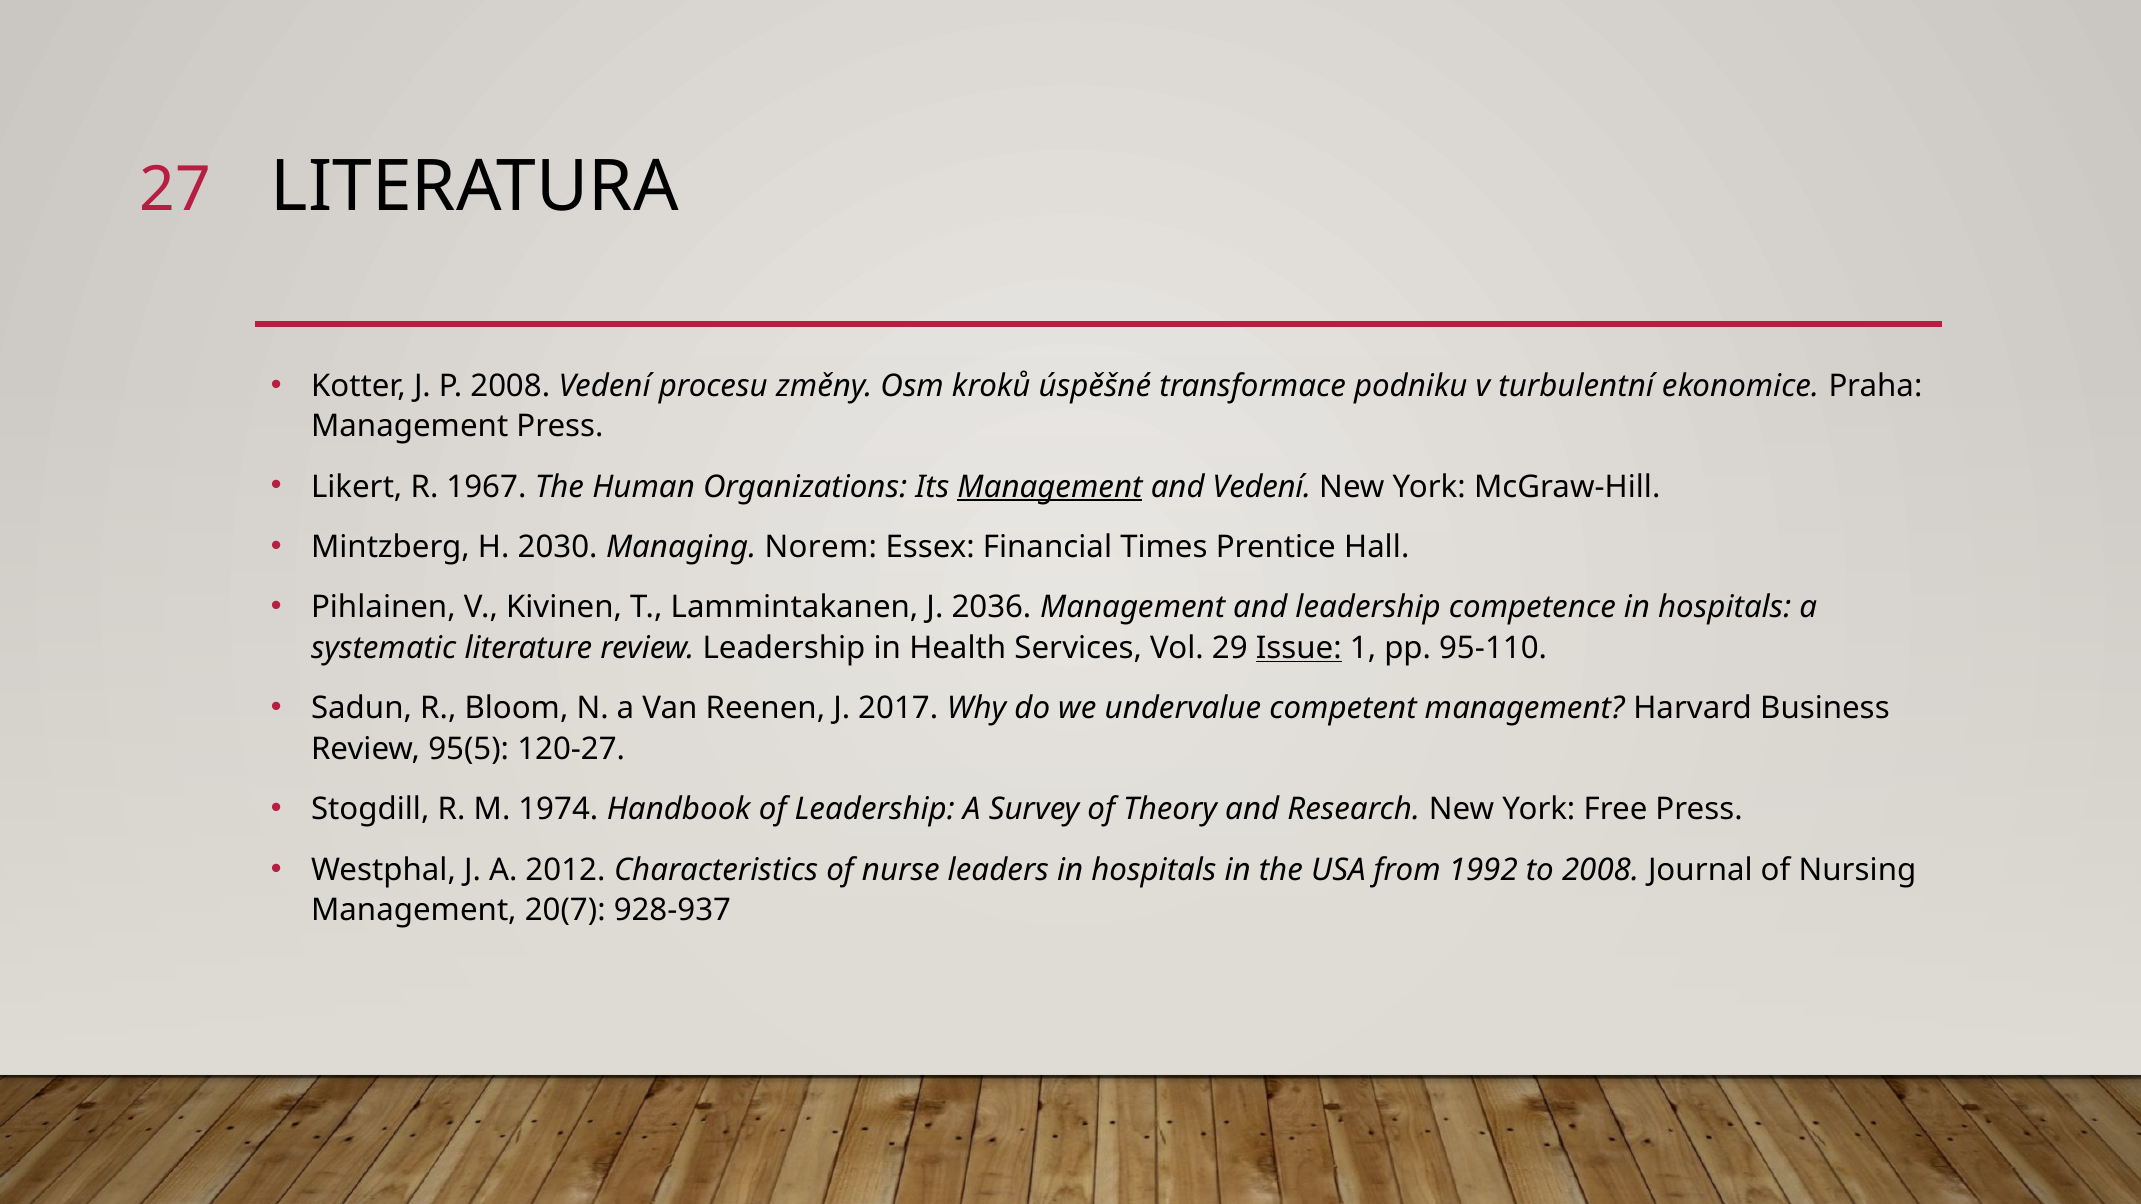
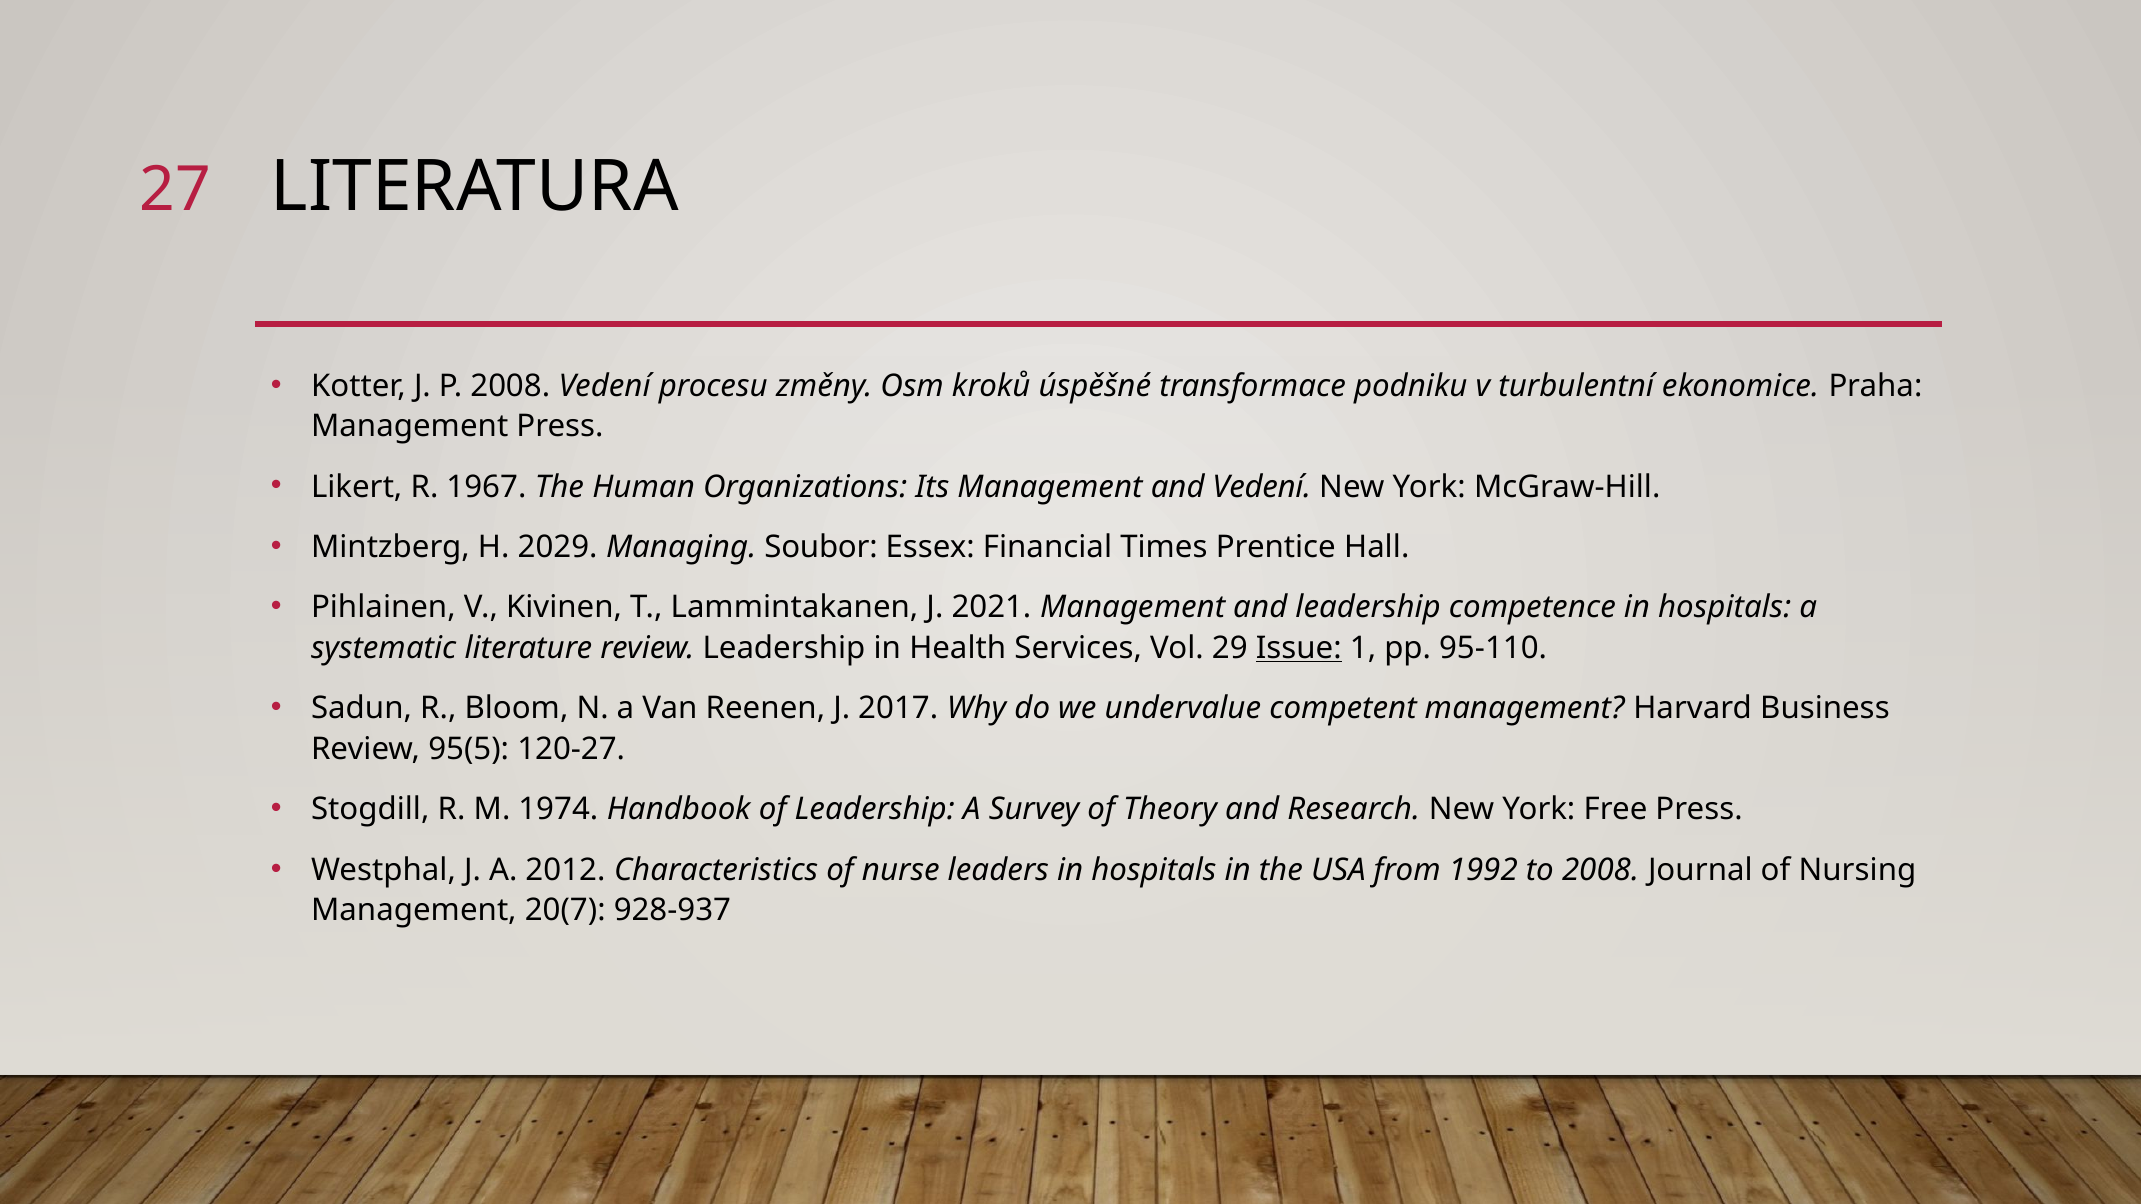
Management underline: present -> none (1050, 487)
2030: 2030 -> 2029 (558, 547)
Norem: Norem -> Soubor (821, 547)
2036: 2036 -> 2021 (991, 608)
